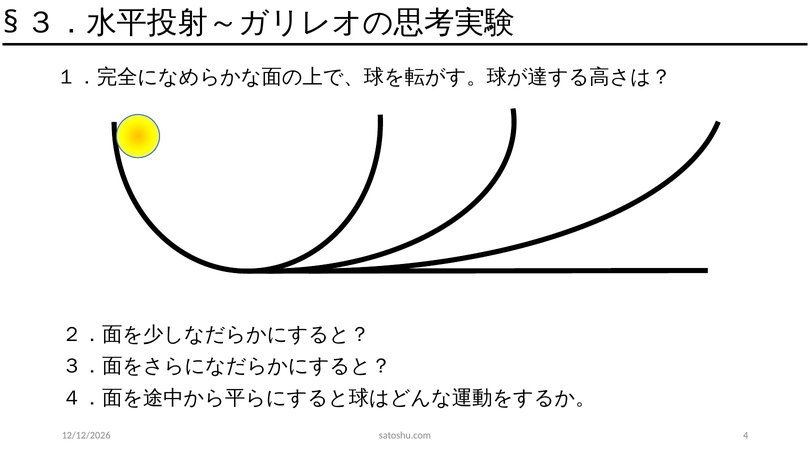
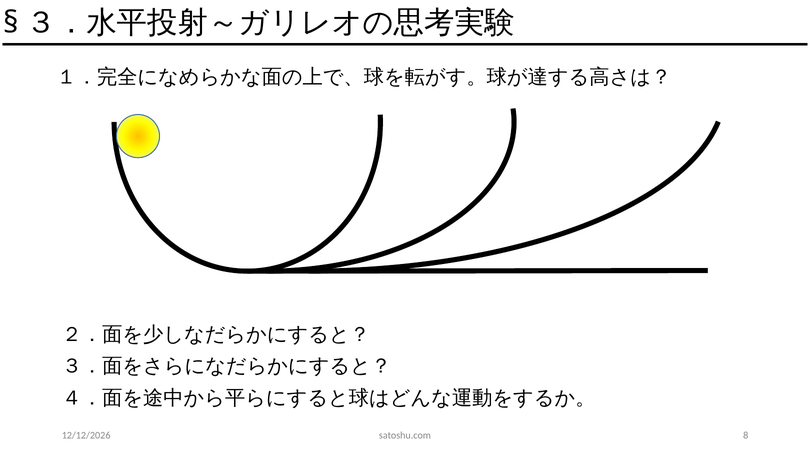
4: 4 -> 8 (746, 435)
